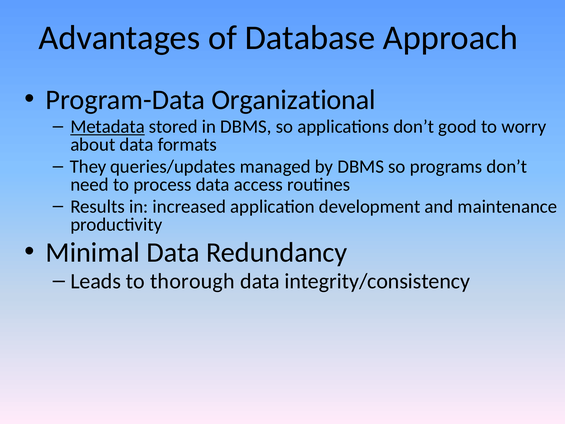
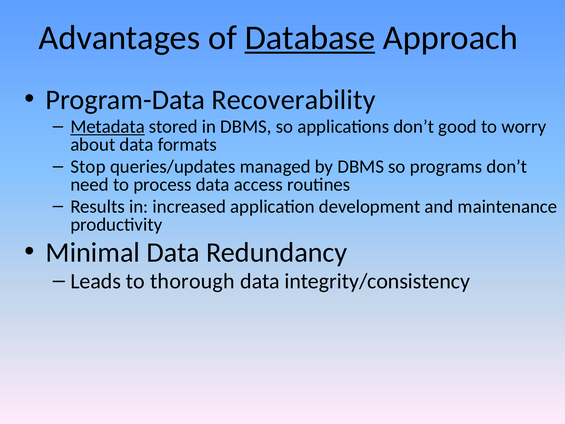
Database underline: none -> present (310, 38)
Organizational: Organizational -> Recoverability (293, 100)
They: They -> Stop (88, 167)
